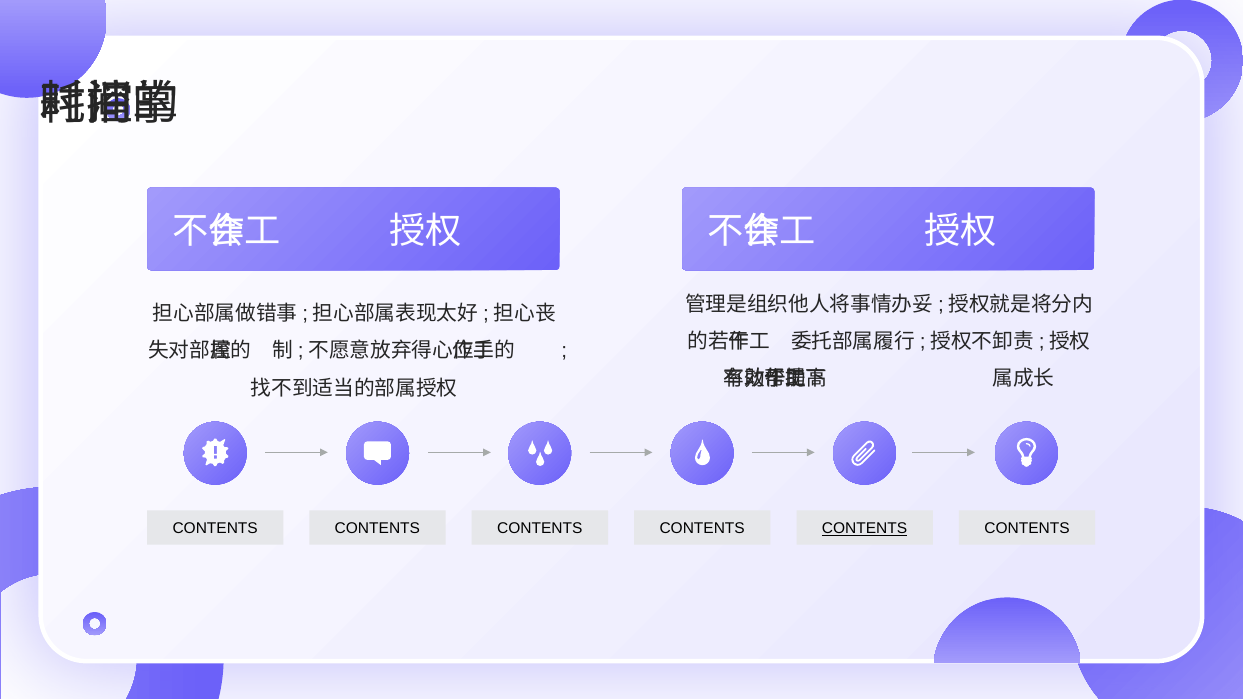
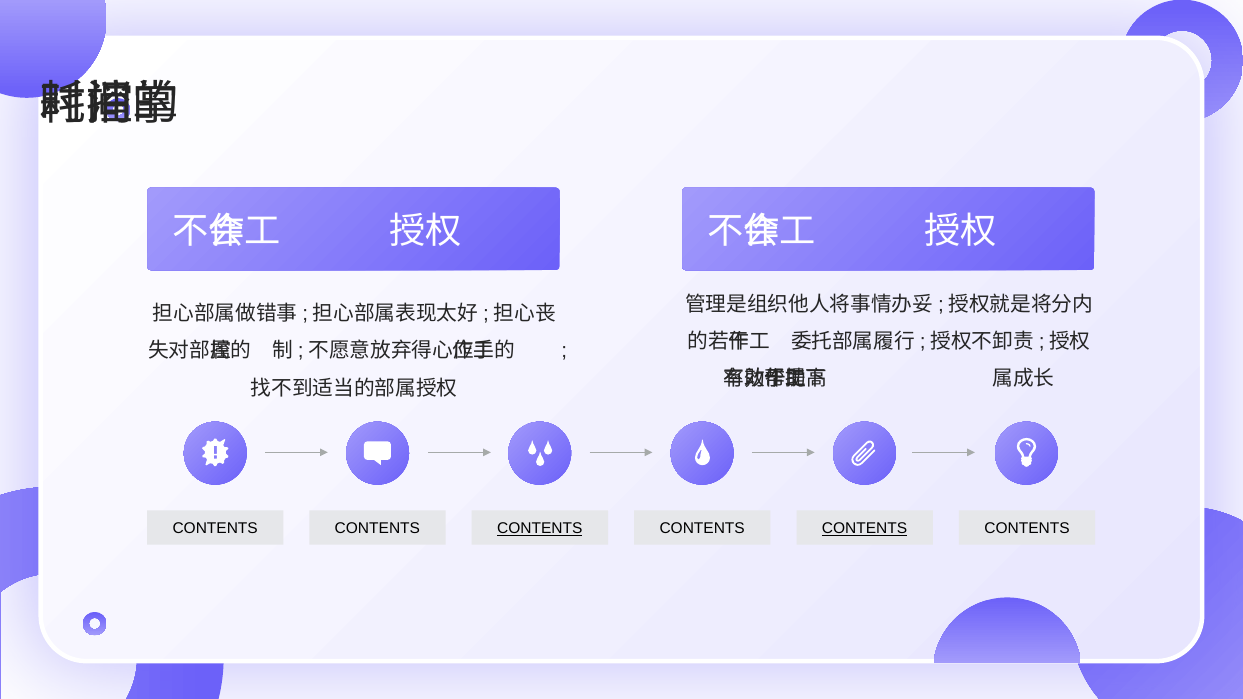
CONTENTS underline: none -> present (540, 529)
